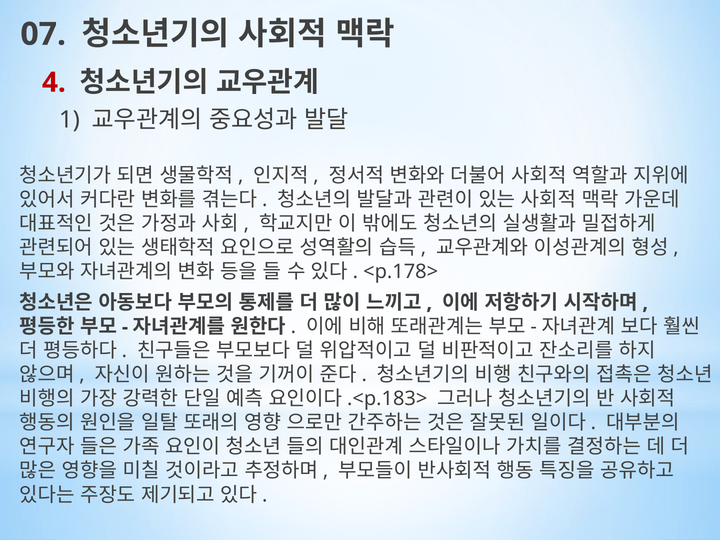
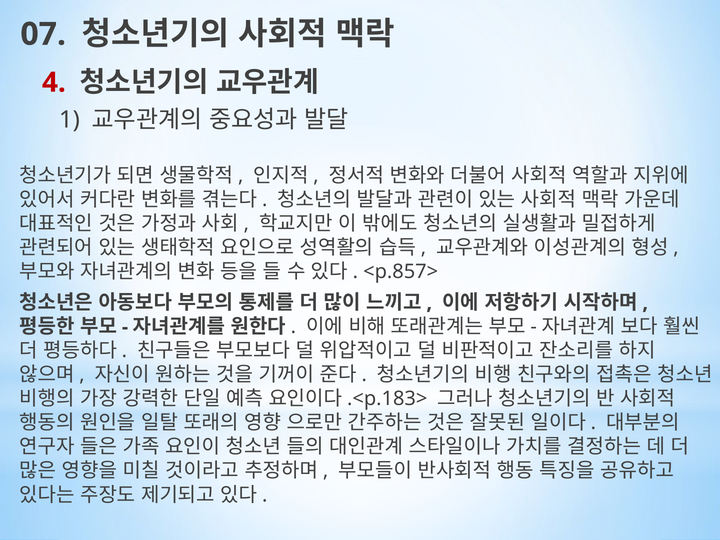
<p.178>: <p.178> -> <p.857> (401, 272)
